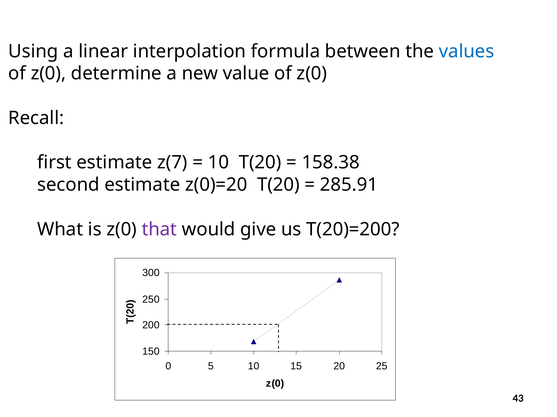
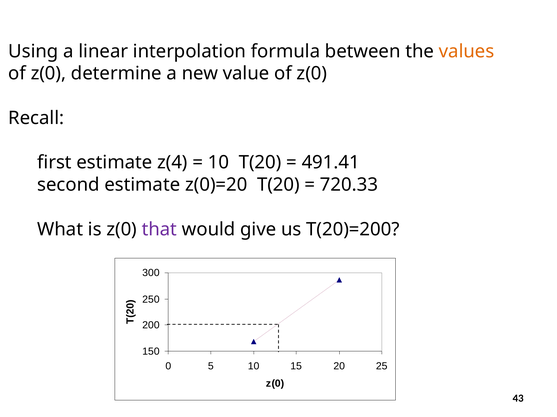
values colour: blue -> orange (467, 51)
z(7: z(7 -> z(4 (172, 163)
158.38: 158.38 -> 491.41 (331, 163)
285.91: 285.91 -> 720.33 (349, 185)
